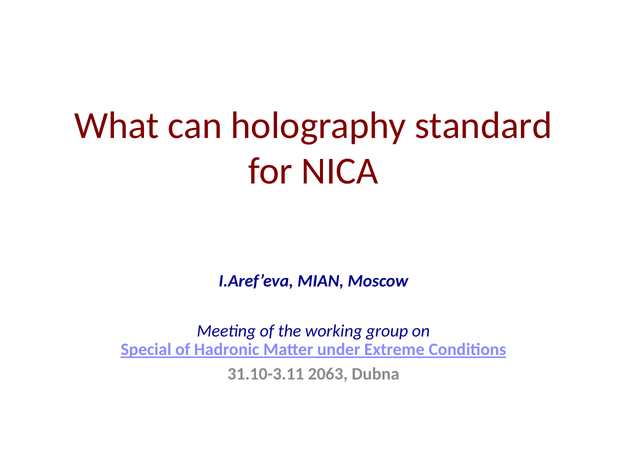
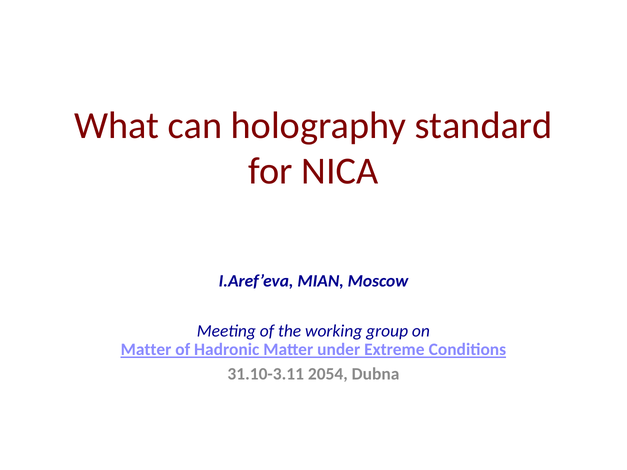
Special: Special -> Matter (146, 350)
2063: 2063 -> 2054 (328, 374)
